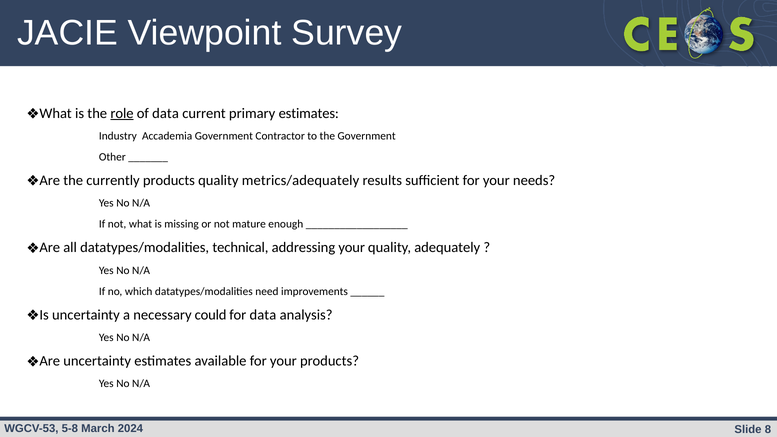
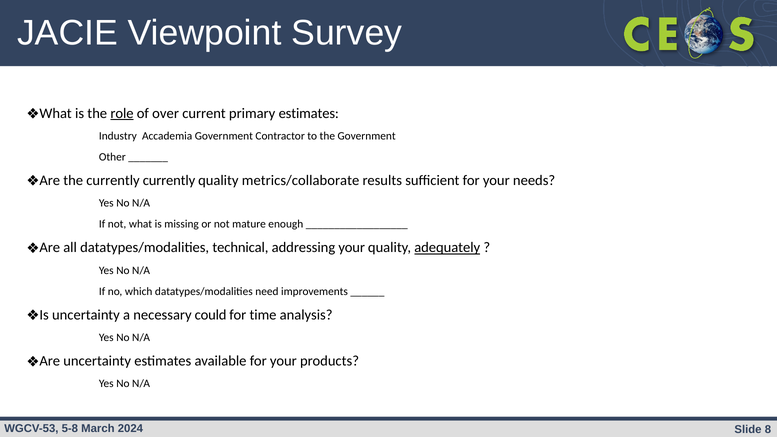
of data: data -> over (166, 113)
currently products: products -> currently (169, 180)
metrics/adequately: metrics/adequately -> metrics/collaborate (301, 180)
adequately underline: none -> present (447, 248)
for data: data -> time (263, 315)
